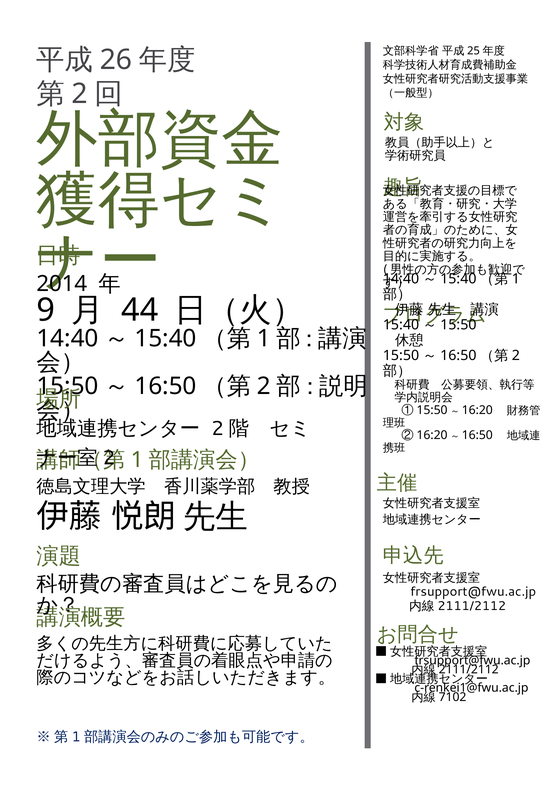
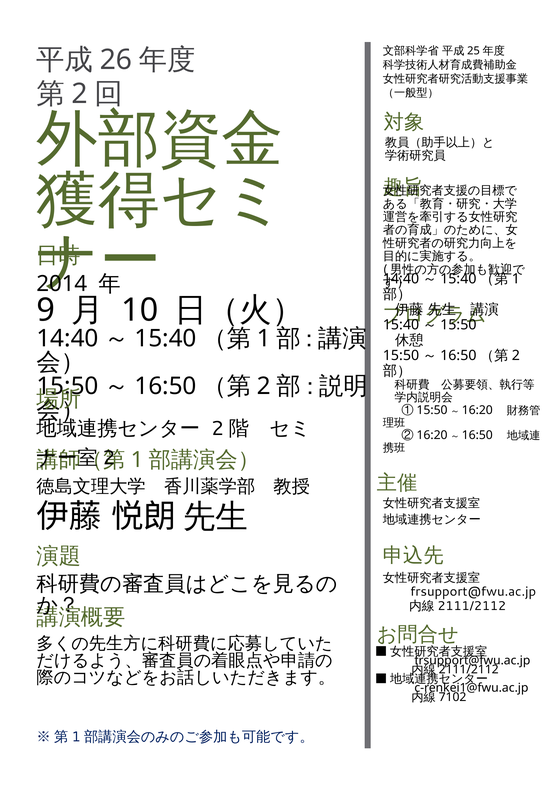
44: 44 -> 10 (140, 310)
